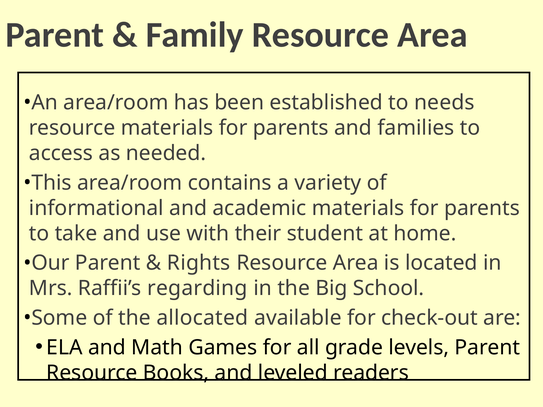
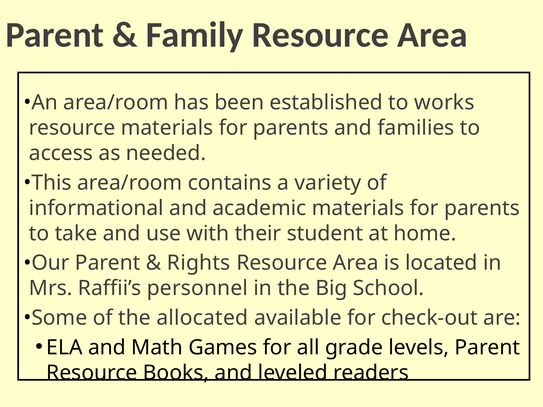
needs: needs -> works (444, 103)
regarding: regarding -> personnel (197, 289)
